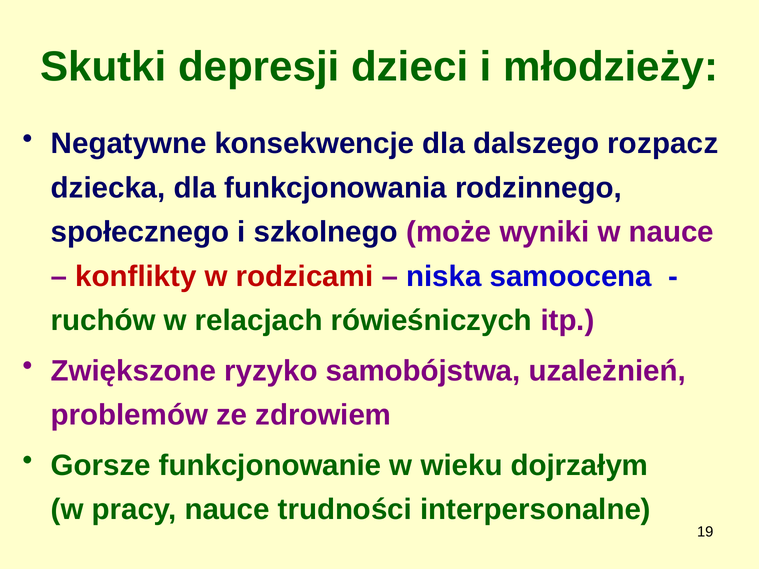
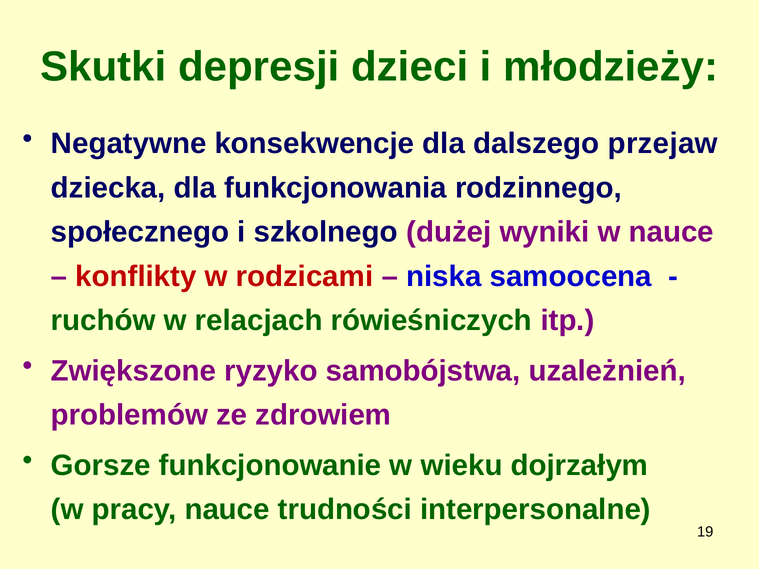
rozpacz: rozpacz -> przejaw (663, 144)
może: może -> dużej (449, 232)
